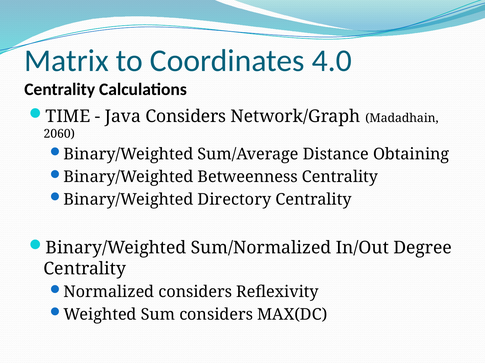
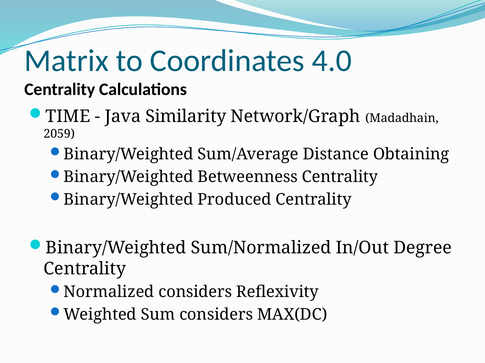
Java Considers: Considers -> Similarity (186, 117)
2060: 2060 -> 2059 (59, 134)
Directory: Directory -> Produced (234, 200)
